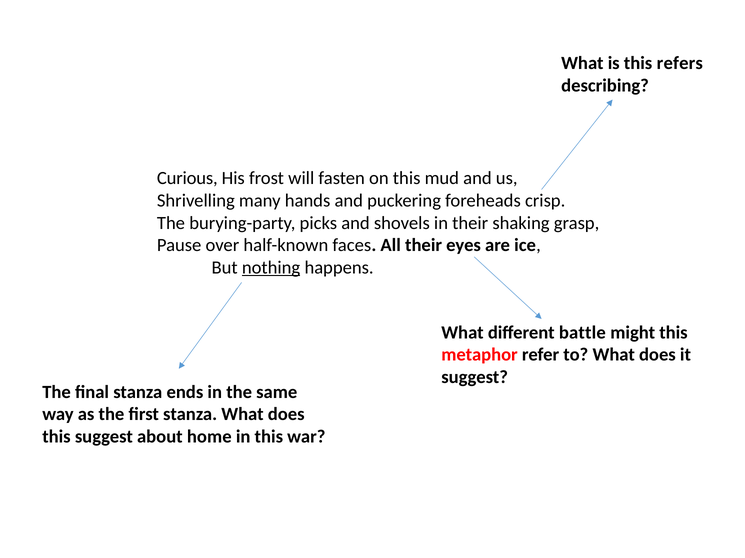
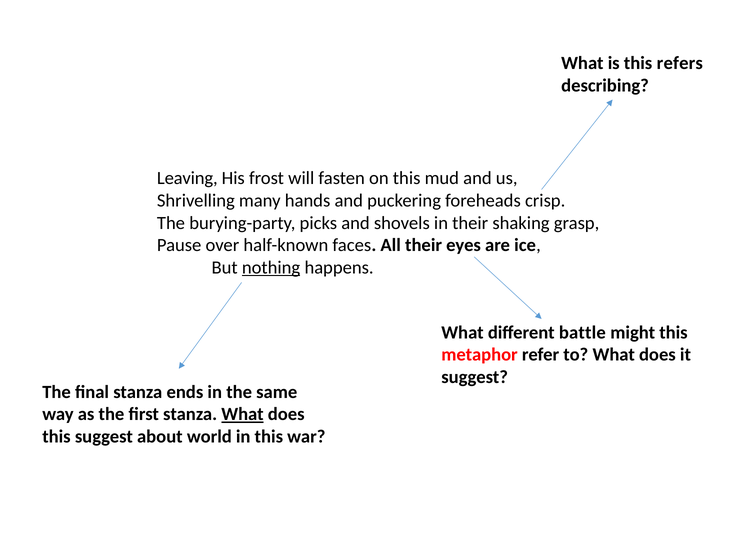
Curious: Curious -> Leaving (187, 179)
What underline: none -> present (242, 415)
home: home -> world (209, 437)
